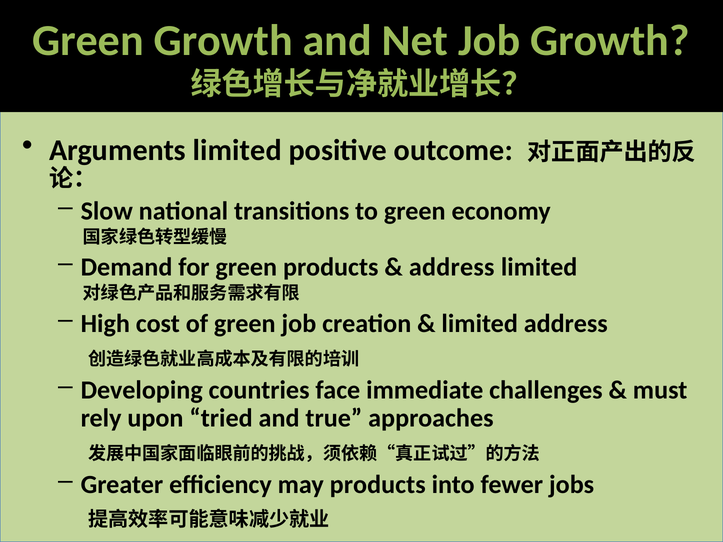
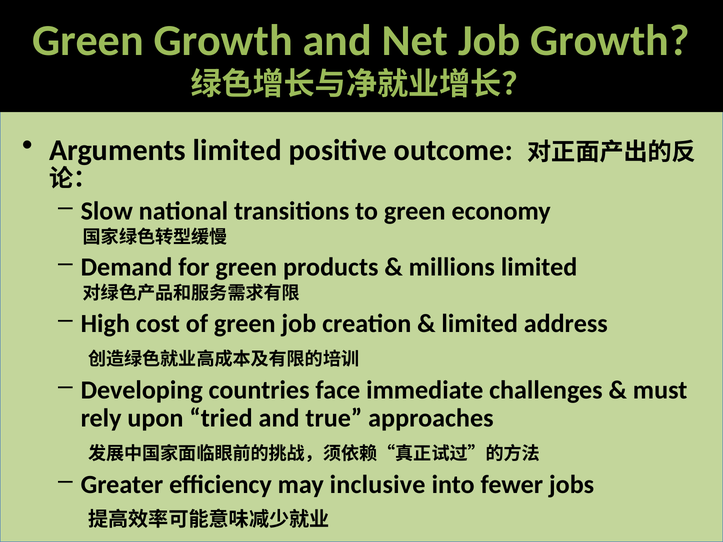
address: address -> millions (452, 267)
may products: products -> inclusive (378, 485)
